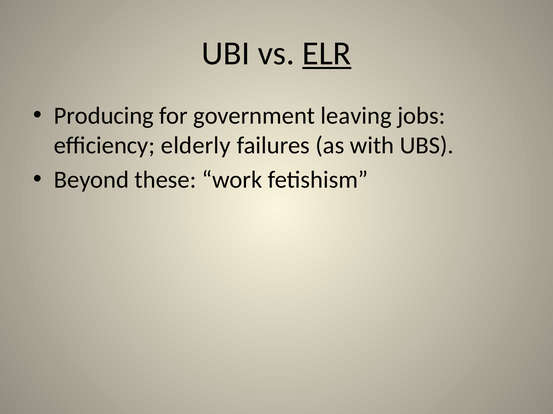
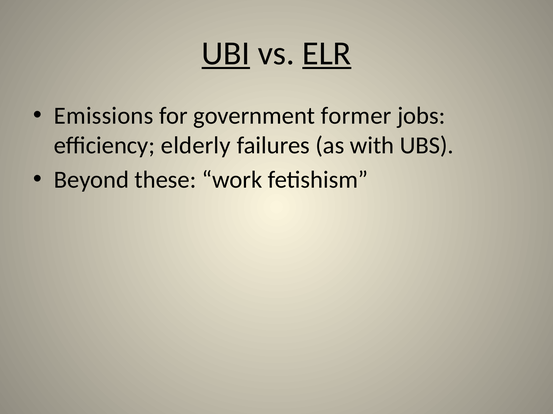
UBI underline: none -> present (226, 54)
Producing: Producing -> Emissions (104, 116)
leaving: leaving -> former (356, 116)
